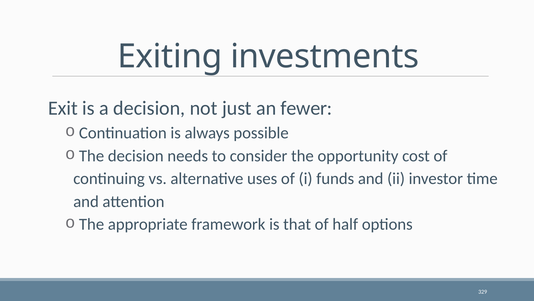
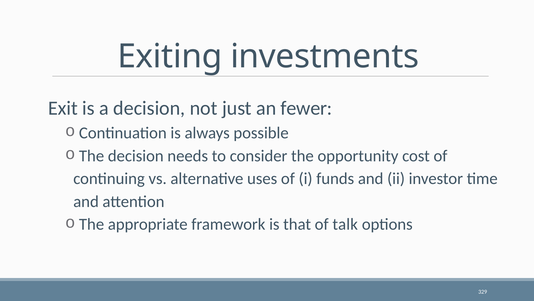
half: half -> talk (345, 224)
